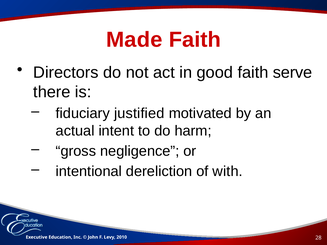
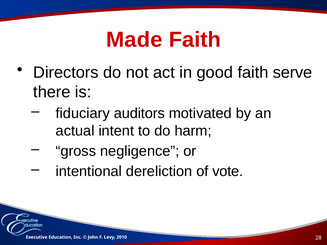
justified: justified -> auditors (139, 113)
with: with -> vote (228, 172)
